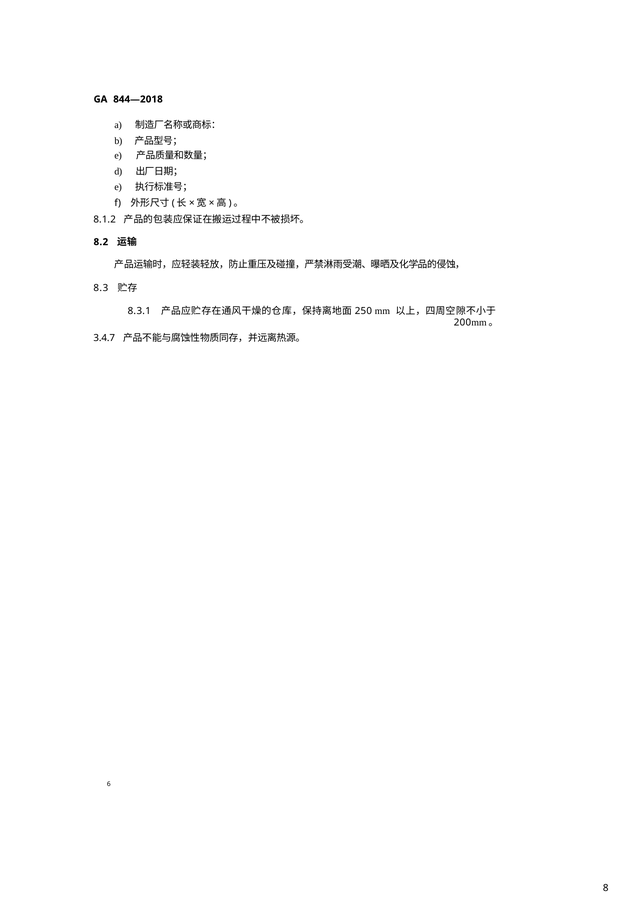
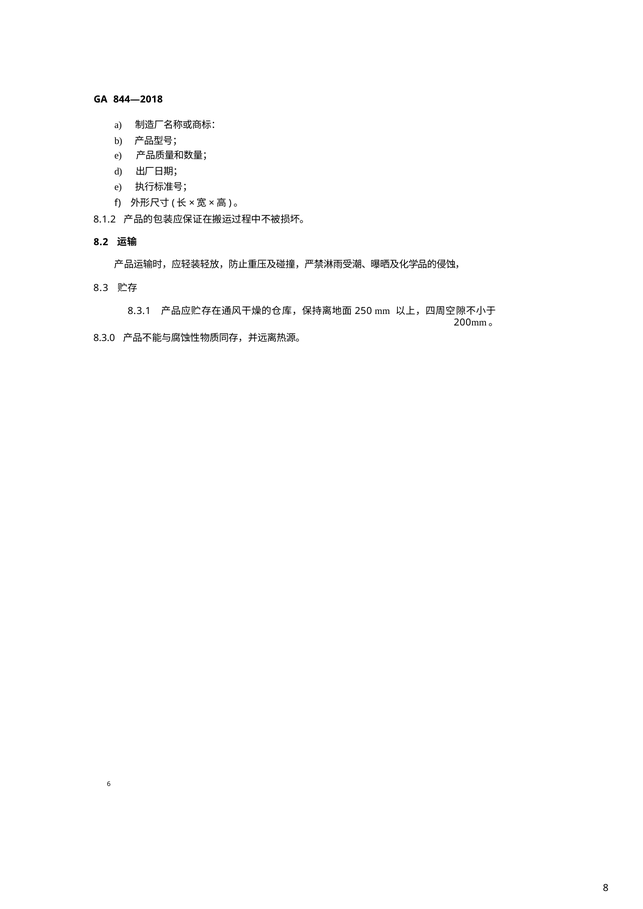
3.4.7: 3.4.7 -> 8.3.0 (104, 338)
